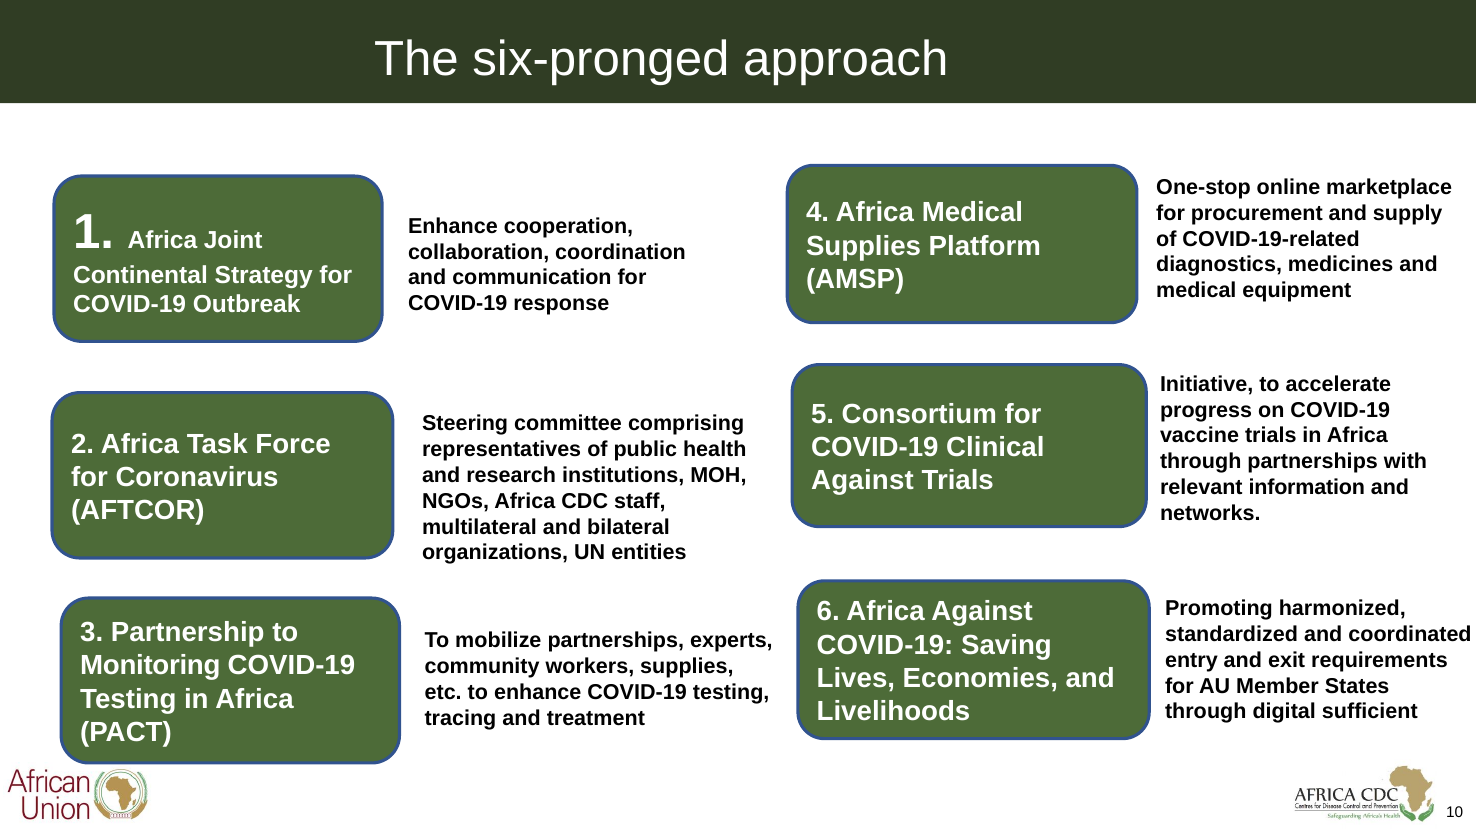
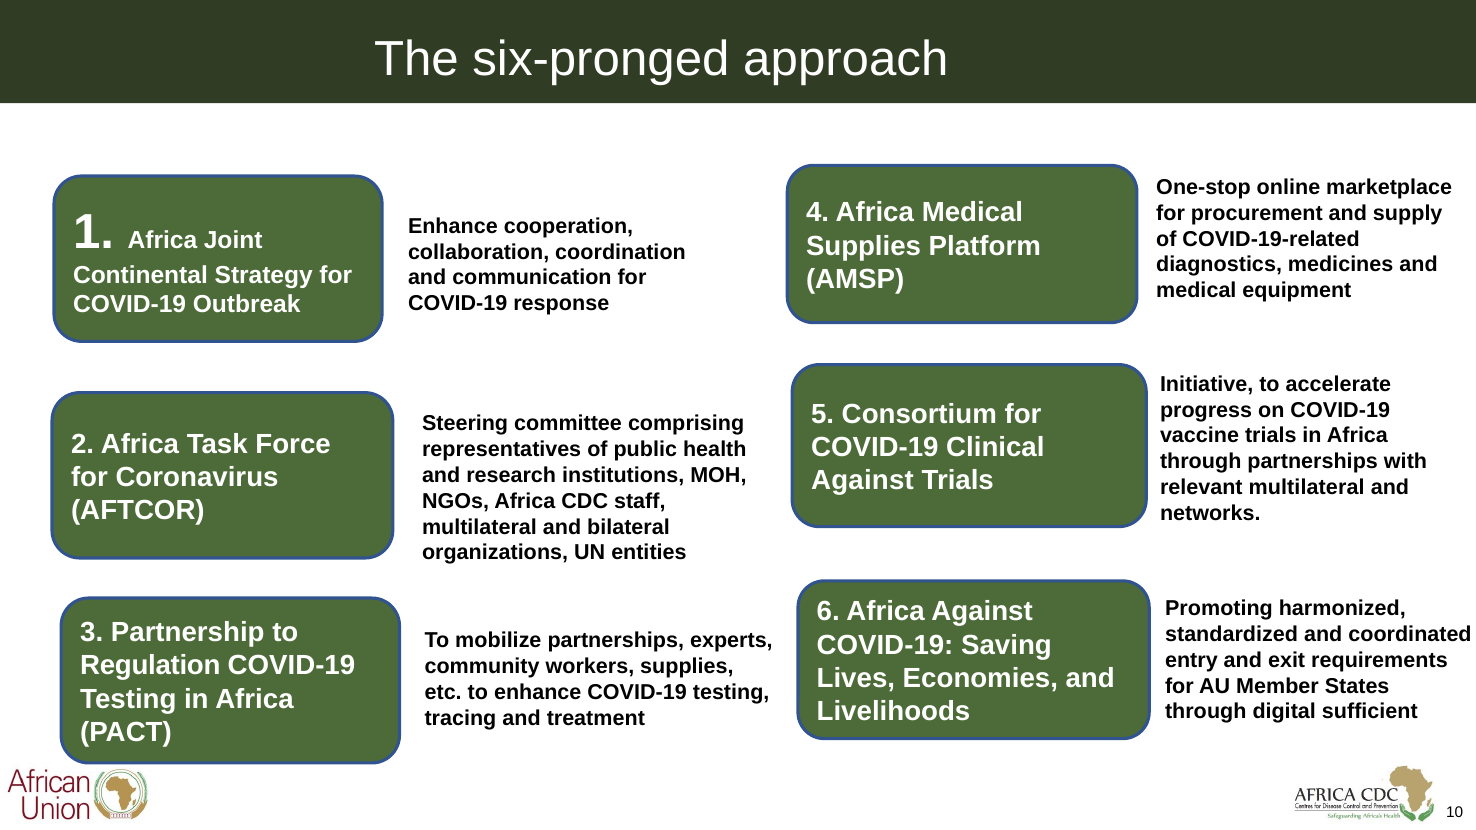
relevant information: information -> multilateral (1307, 488)
Monitoring: Monitoring -> Regulation (150, 666)
